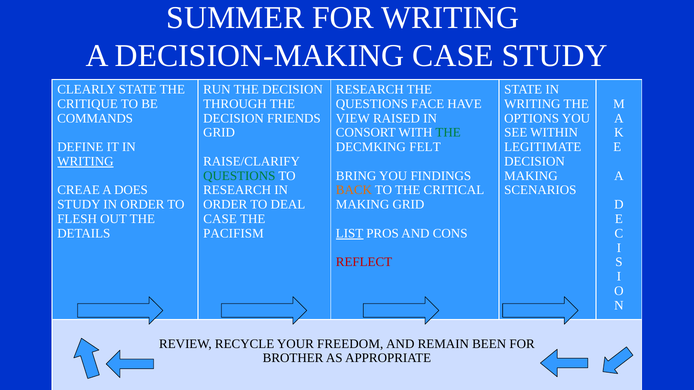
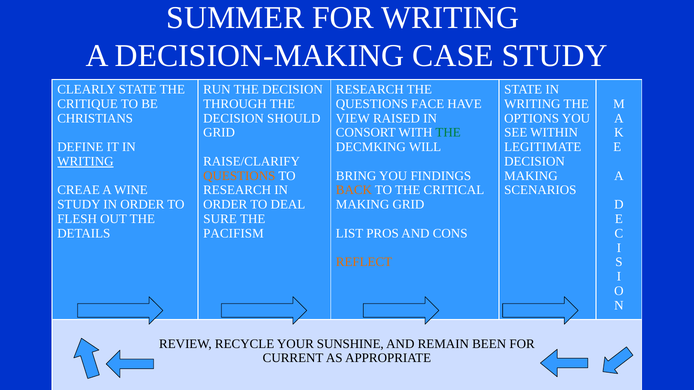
COMMANDS: COMMANDS -> CHRISTIANS (95, 118)
FRIENDS: FRIENDS -> SHOULD (294, 118)
FELT: FELT -> WILL (425, 147)
QUESTIONS colour: green -> orange (239, 176)
DOES: DOES -> WINE (131, 190)
CASE: CASE -> SURE (220, 219)
LIST underline: present -> none (350, 234)
REFLECT colour: red -> orange (364, 262)
FREEDOM: FREEDOM -> SUNSHINE (350, 344)
BROTHER: BROTHER -> CURRENT (293, 359)
